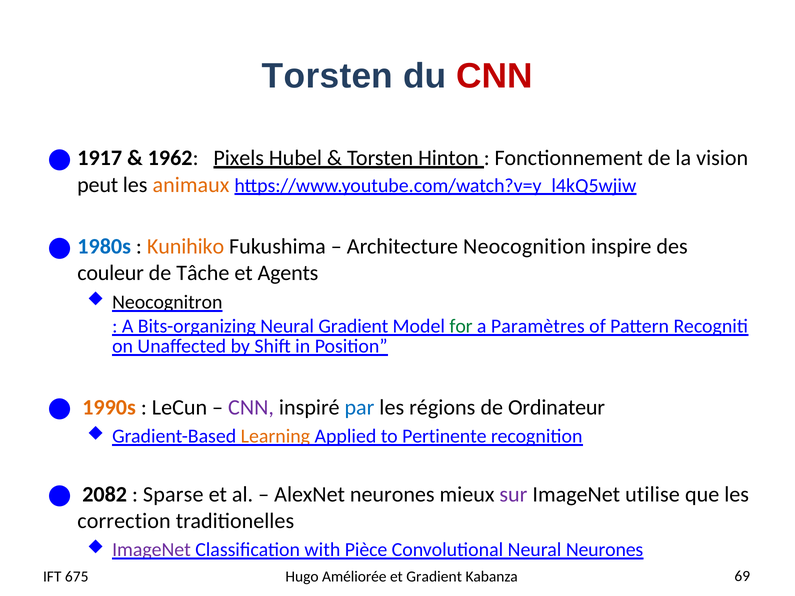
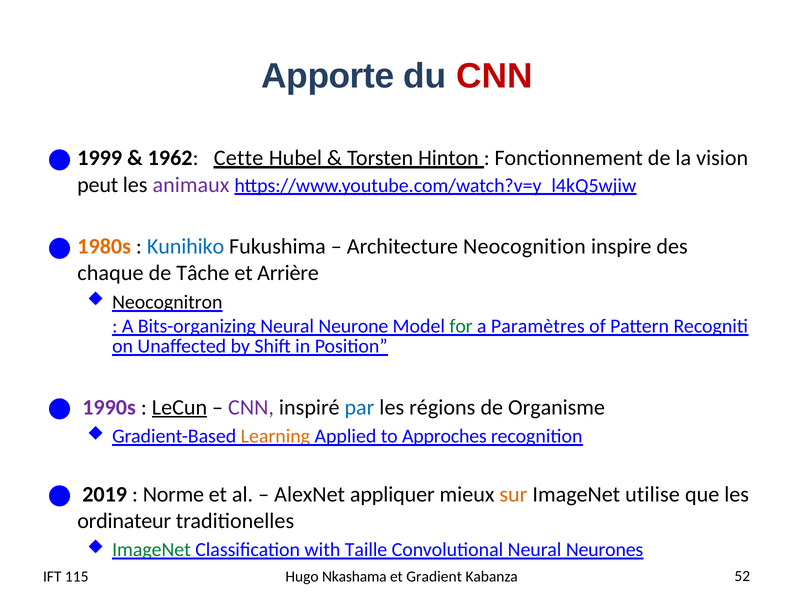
Torsten: Torsten -> Apporte (328, 76)
1917: 1917 -> 1999 (100, 158)
Pixels: Pixels -> Cette (239, 158)
animaux colour: orange -> purple (191, 185)
1980s colour: blue -> orange (104, 247)
Kunihiko colour: orange -> blue (186, 247)
couleur: couleur -> chaque (110, 273)
Agents: Agents -> Arrière (288, 273)
Neural Gradient: Gradient -> Neurone (353, 326)
1990s colour: orange -> purple (109, 407)
LeCun underline: none -> present (179, 407)
Ordinateur: Ordinateur -> Organisme (556, 407)
Pertinente: Pertinente -> Approches (444, 436)
2082: 2082 -> 2019 (105, 494)
Sparse: Sparse -> Norme (173, 494)
AlexNet neurones: neurones -> appliquer (392, 494)
sur colour: purple -> orange (513, 494)
correction: correction -> ordinateur (124, 521)
ImageNet colour: purple -> green (151, 550)
Pièce: Pièce -> Taille (366, 550)
675: 675 -> 115 (77, 577)
Améliorée: Améliorée -> Nkashama (354, 577)
69: 69 -> 52 (742, 577)
